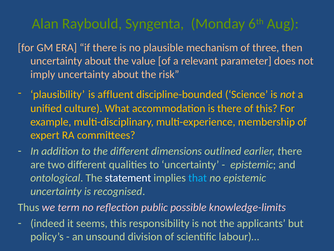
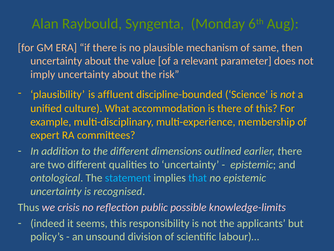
three: three -> same (266, 48)
statement colour: white -> light blue (128, 178)
term: term -> crisis (69, 207)
